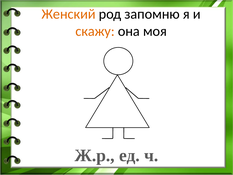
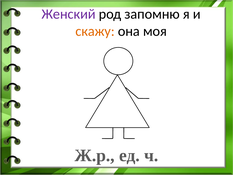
Женский colour: orange -> purple (69, 14)
